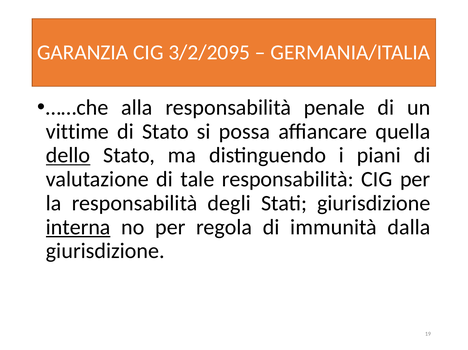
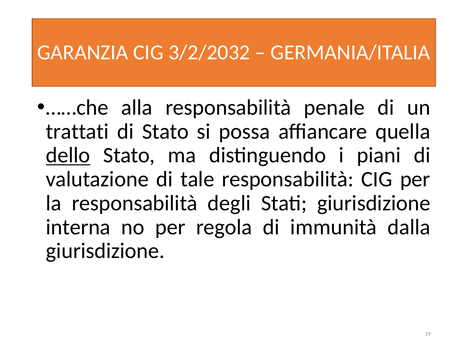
3/2/2095: 3/2/2095 -> 3/2/2032 (209, 52)
vittime: vittime -> trattati (77, 131)
interna underline: present -> none (78, 227)
